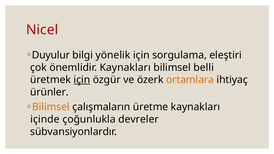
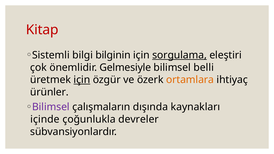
Nicel: Nicel -> Kitap (42, 30)
Duyulur: Duyulur -> Sistemli (51, 55)
yönelik: yönelik -> bilginin (113, 55)
sorgulama underline: none -> present (180, 55)
önemlidir Kaynakları: Kaynakları -> Gelmesiyle (125, 68)
Bilimsel colour: orange -> purple (51, 107)
üretme: üretme -> dışında (151, 107)
